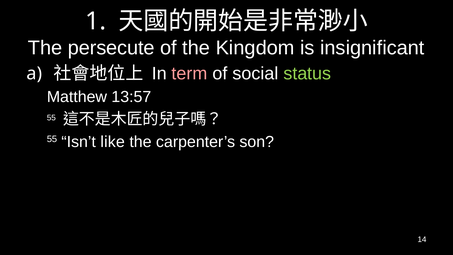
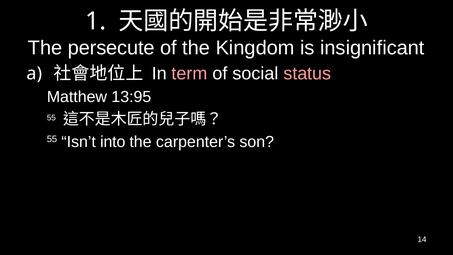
status colour: light green -> pink (307, 73)
13:57: 13:57 -> 13:95 (131, 97)
like: like -> into (113, 142)
